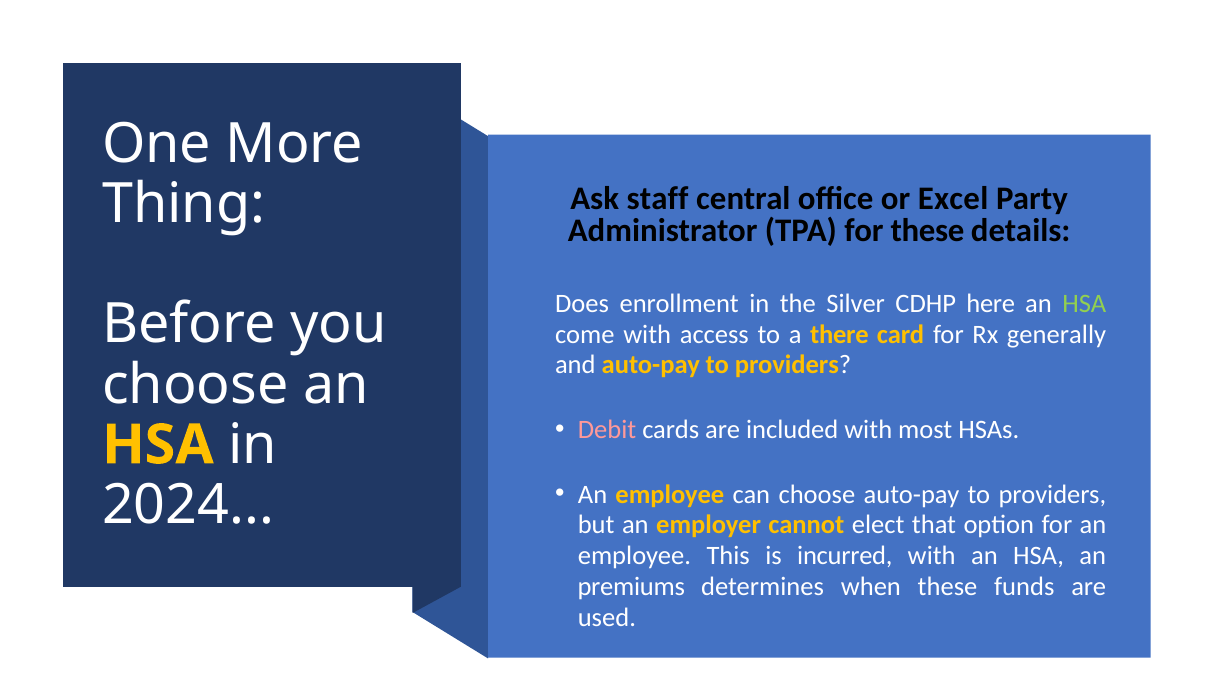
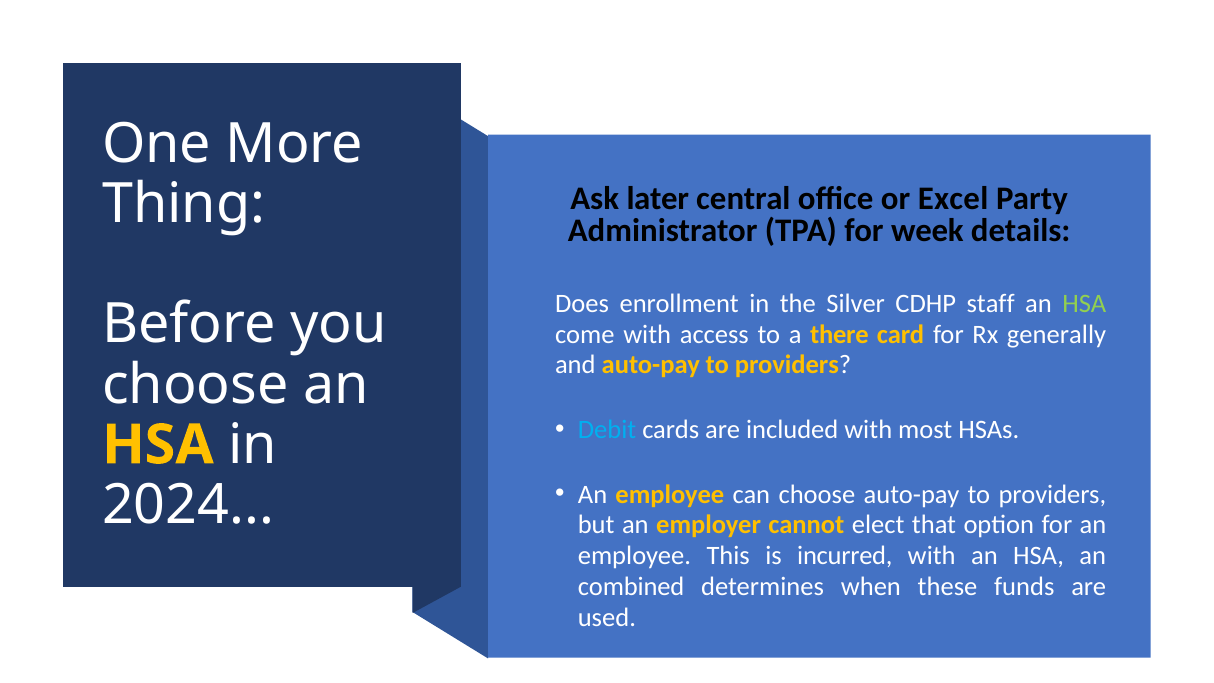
staff: staff -> later (658, 199)
for these: these -> week (927, 231)
here: here -> staff (991, 304)
Debit colour: pink -> light blue (607, 430)
premiums: premiums -> combined (631, 586)
